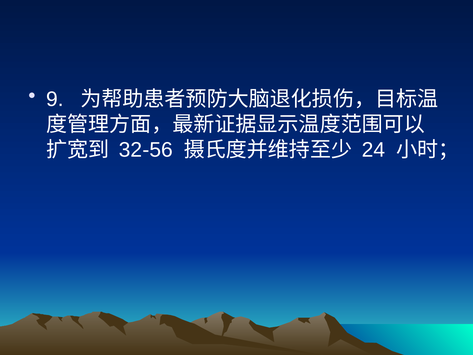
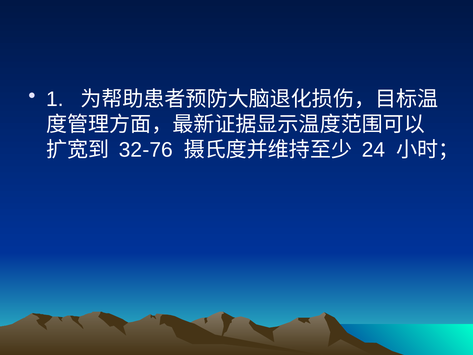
9: 9 -> 1 (55, 99)
32-56: 32-56 -> 32-76 (146, 150)
